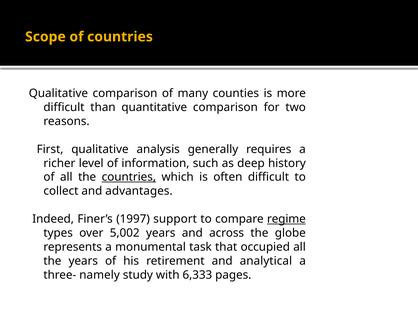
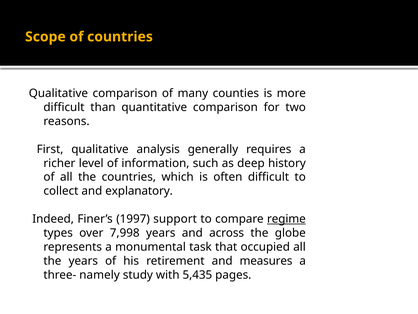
countries underline: present -> none (129, 177)
advantages: advantages -> explanatory (139, 191)
5,002: 5,002 -> 7,998 (125, 233)
analytical: analytical -> measures (266, 261)
6,333: 6,333 -> 5,435 (197, 275)
